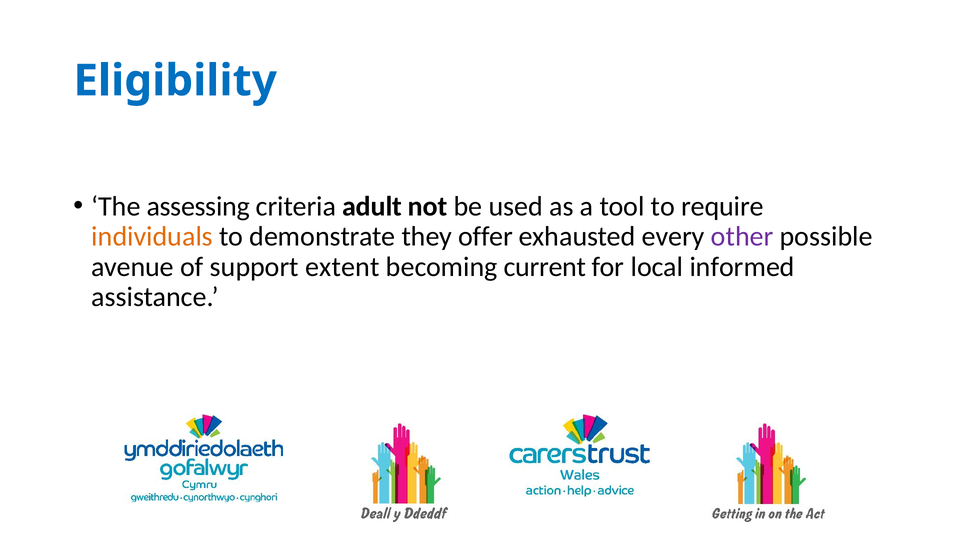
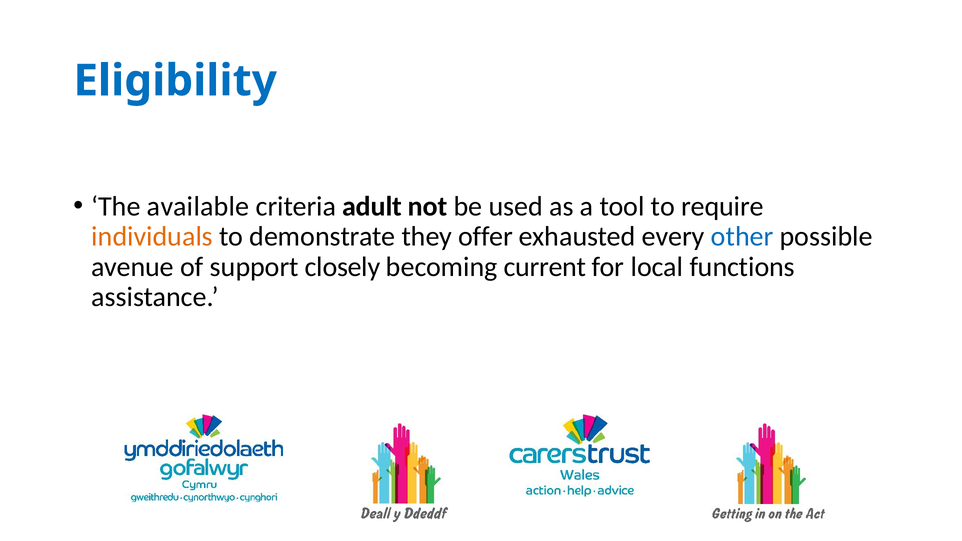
assessing: assessing -> available (198, 206)
other colour: purple -> blue (742, 237)
extent: extent -> closely (343, 267)
informed: informed -> functions (742, 267)
